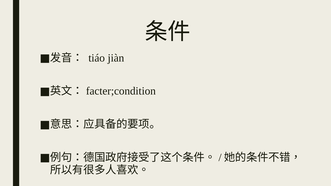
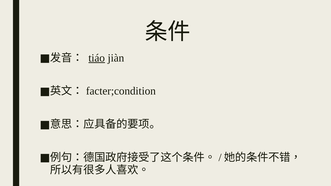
tiáo underline: none -> present (97, 58)
